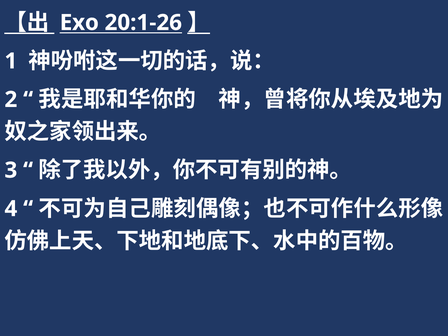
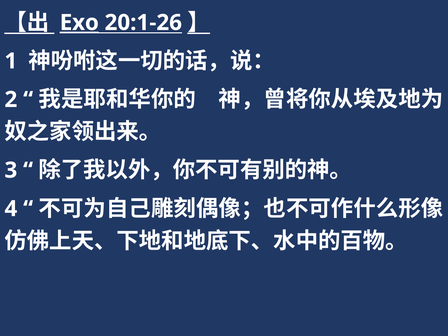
Exo underline: none -> present (79, 23)
